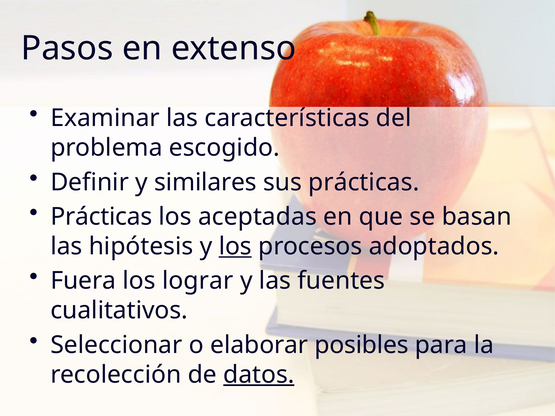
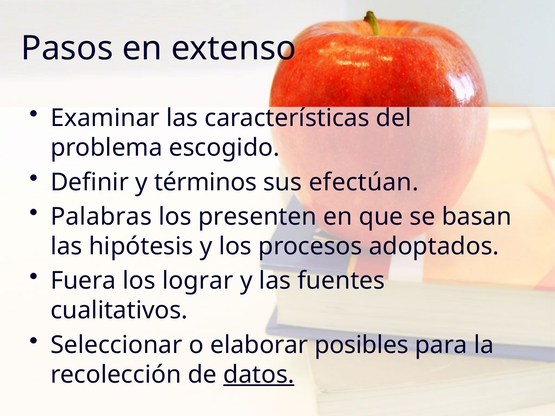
similares: similares -> términos (206, 182)
sus prácticas: prácticas -> efectúan (364, 182)
Prácticas: Prácticas -> Palabras (101, 217)
aceptadas: aceptadas -> presenten (257, 217)
los underline: present -> none (235, 246)
